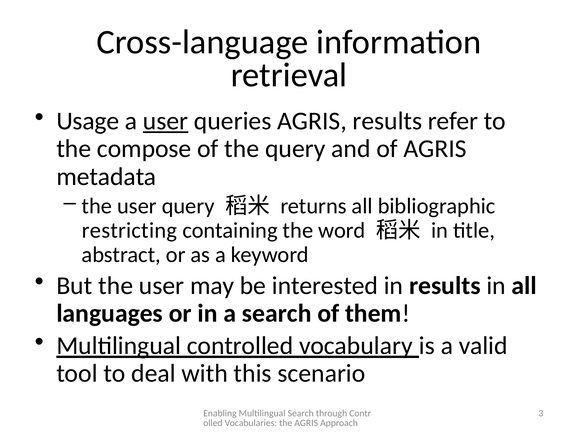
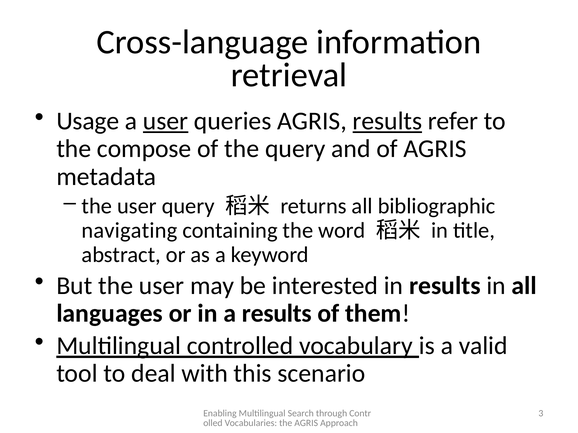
results underline: none -> present (387, 121)
restricting: restricting -> navigating (129, 231)
a search: search -> results (277, 314)
